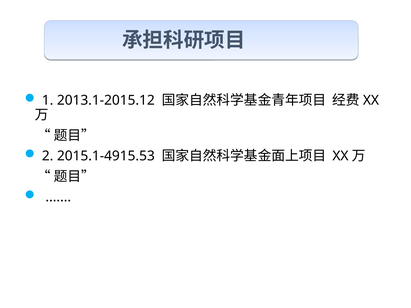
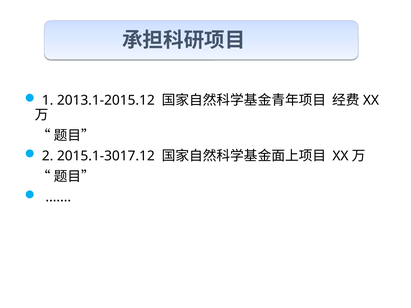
2015.1-4915.53: 2015.1-4915.53 -> 2015.1-3017.12 (106, 156)
